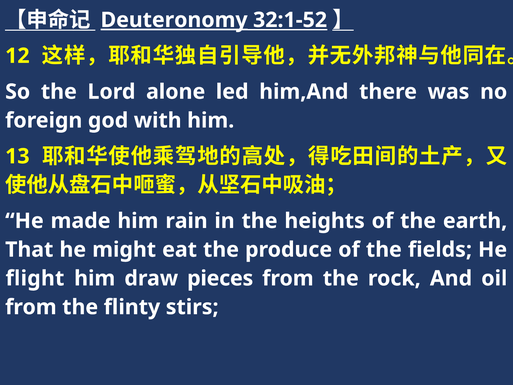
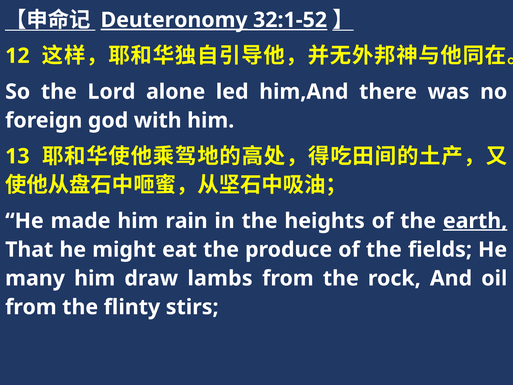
earth underline: none -> present (475, 221)
flight: flight -> many (35, 278)
pieces: pieces -> lambs (220, 278)
